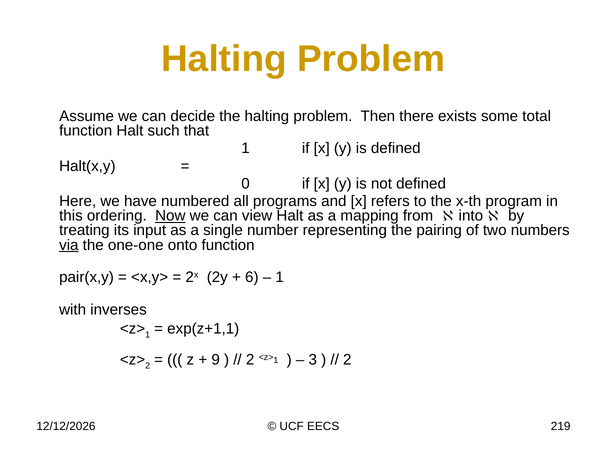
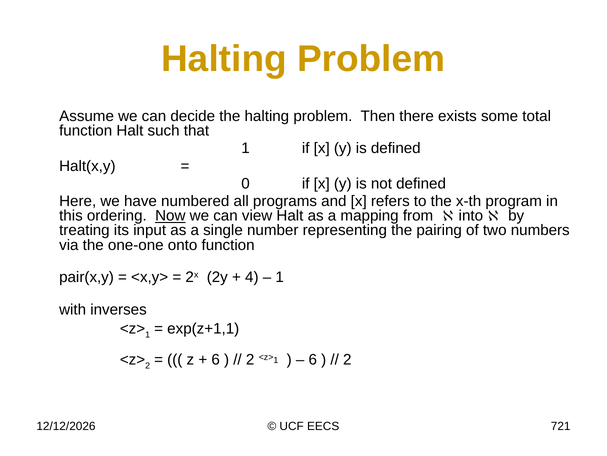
via underline: present -> none (69, 245)
6: 6 -> 4 (252, 277)
9: 9 -> 6 (216, 359)
3: 3 -> 6 (313, 359)
219: 219 -> 721 (561, 426)
